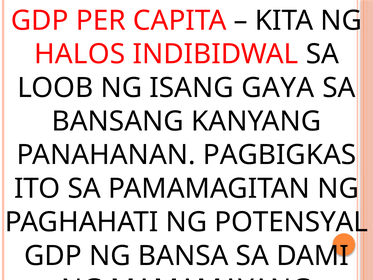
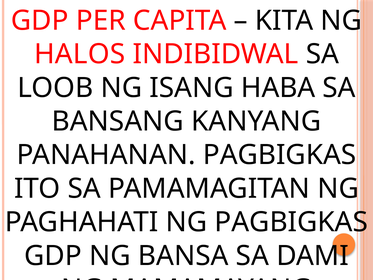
GAYA: GAYA -> HABA (278, 88)
NG POTENSYAL: POTENSYAL -> PAGBIGKAS (291, 222)
